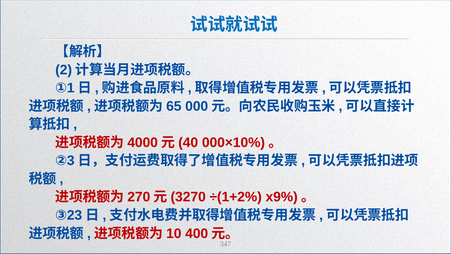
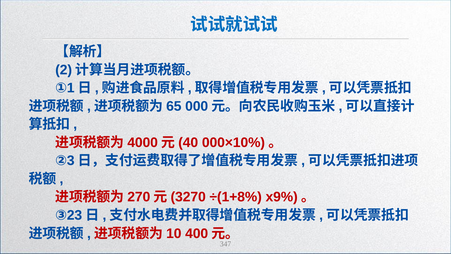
÷(1+2%: ÷(1+2% -> ÷(1+8% (236, 197)
